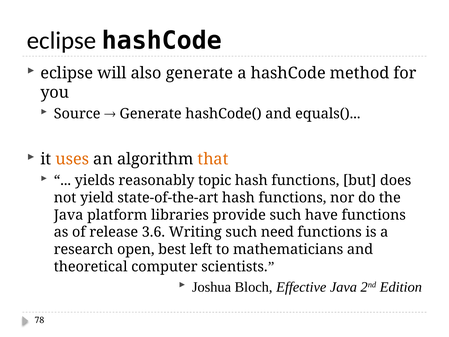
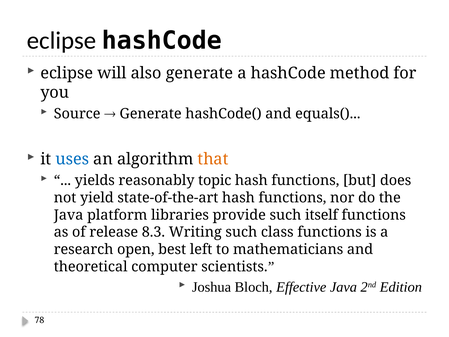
uses colour: orange -> blue (72, 159)
have: have -> itself (321, 215)
3.6: 3.6 -> 8.3 (153, 232)
need: need -> class (277, 232)
